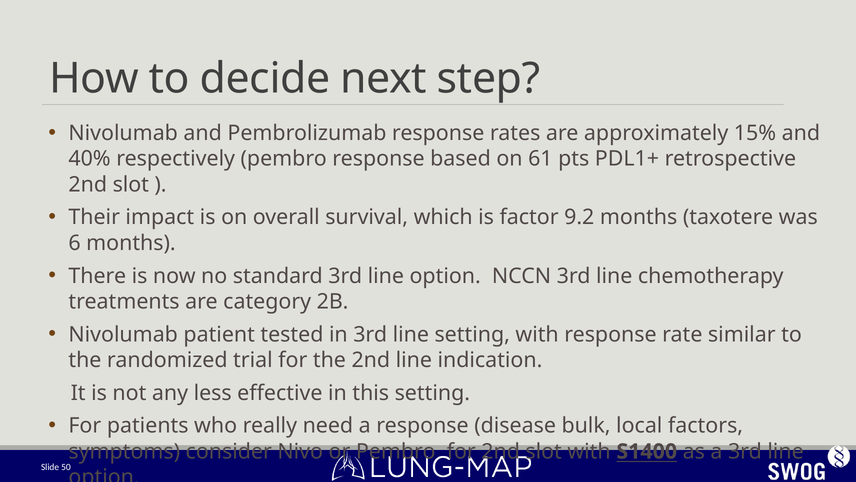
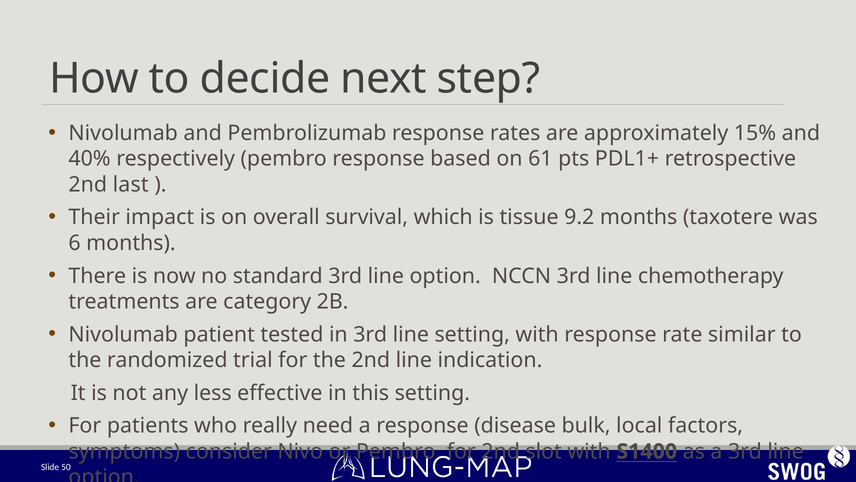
slot: slot -> last (131, 184)
factor: factor -> tissue (529, 217)
